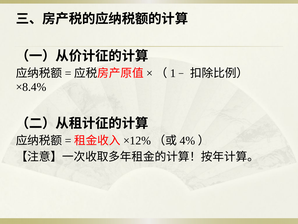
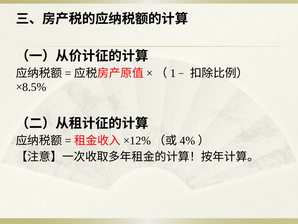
×8.4%: ×8.4% -> ×8.5% (31, 87)
